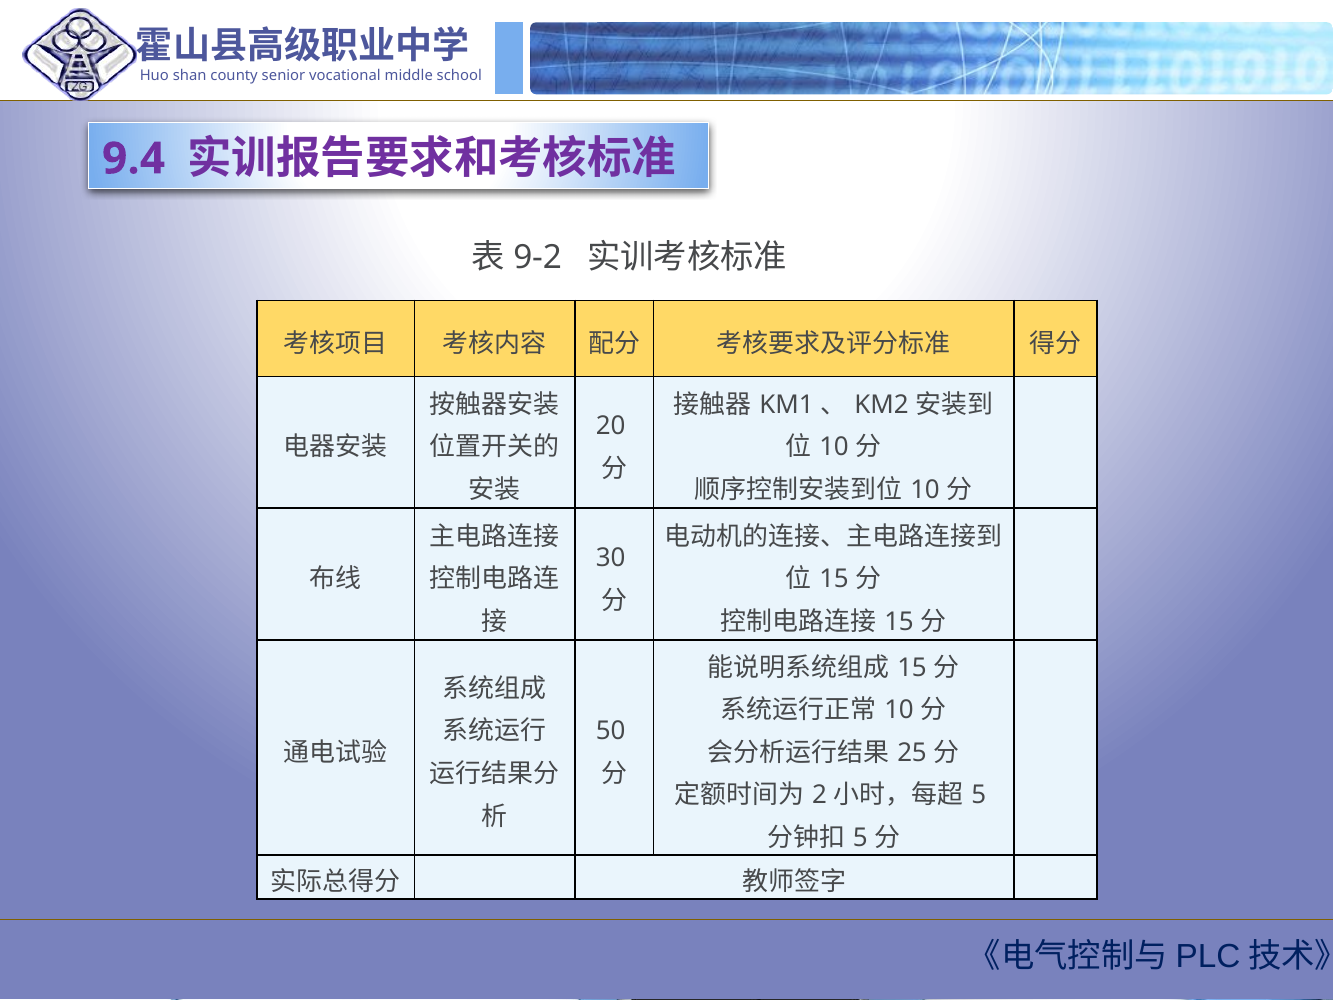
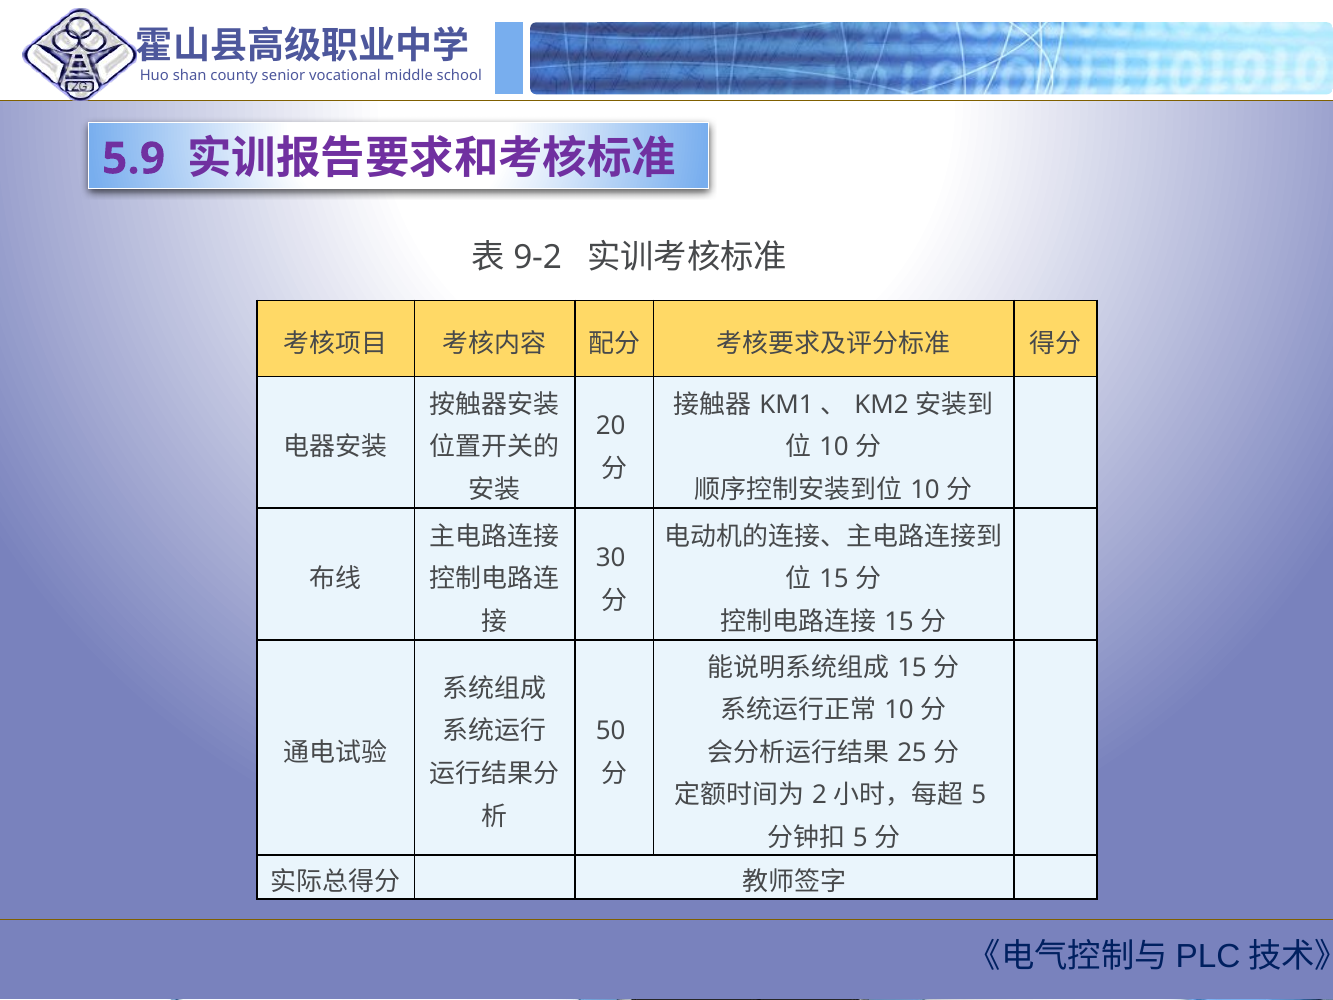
9.4: 9.4 -> 5.9 (134, 159)
